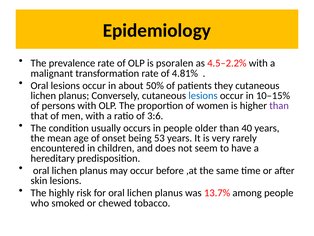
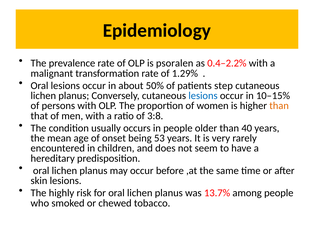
4.5–2.2%: 4.5–2.2% -> 0.4–2.2% (227, 63)
4.81%: 4.81% -> 1.29% (185, 73)
they: they -> step (224, 85)
than colour: purple -> orange (279, 106)
3:6: 3:6 -> 3:8 (155, 116)
